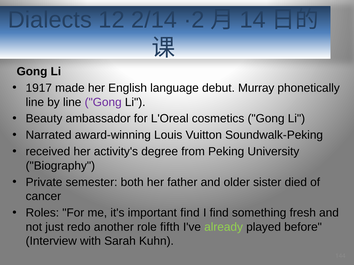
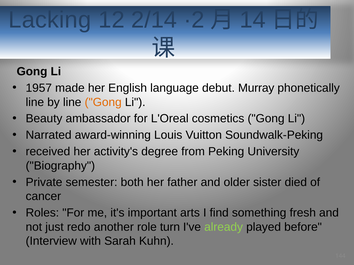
Dialects: Dialects -> Lacking (50, 20)
1917: 1917 -> 1957 (39, 88)
Gong colour: purple -> orange (103, 102)
important find: find -> arts (190, 213)
fifth: fifth -> turn (170, 227)
